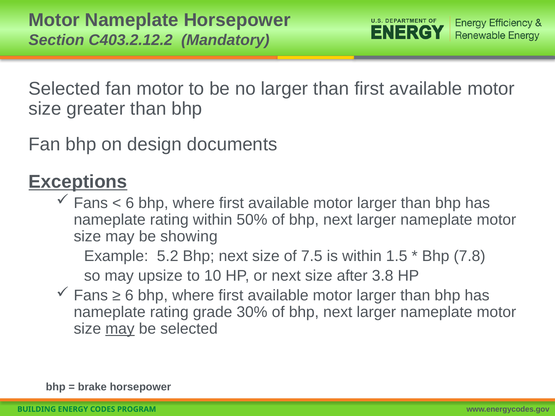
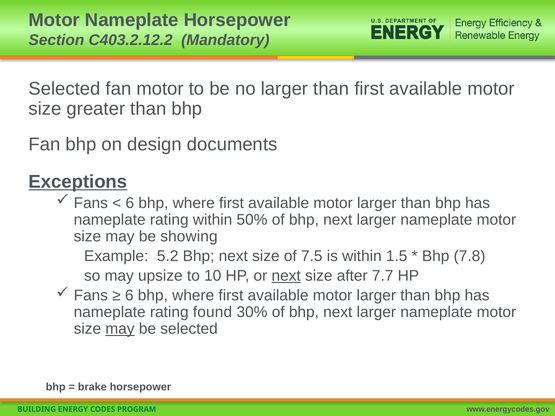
next underline: none -> present (286, 276)
3.8: 3.8 -> 7.7 (383, 276)
grade: grade -> found (212, 312)
